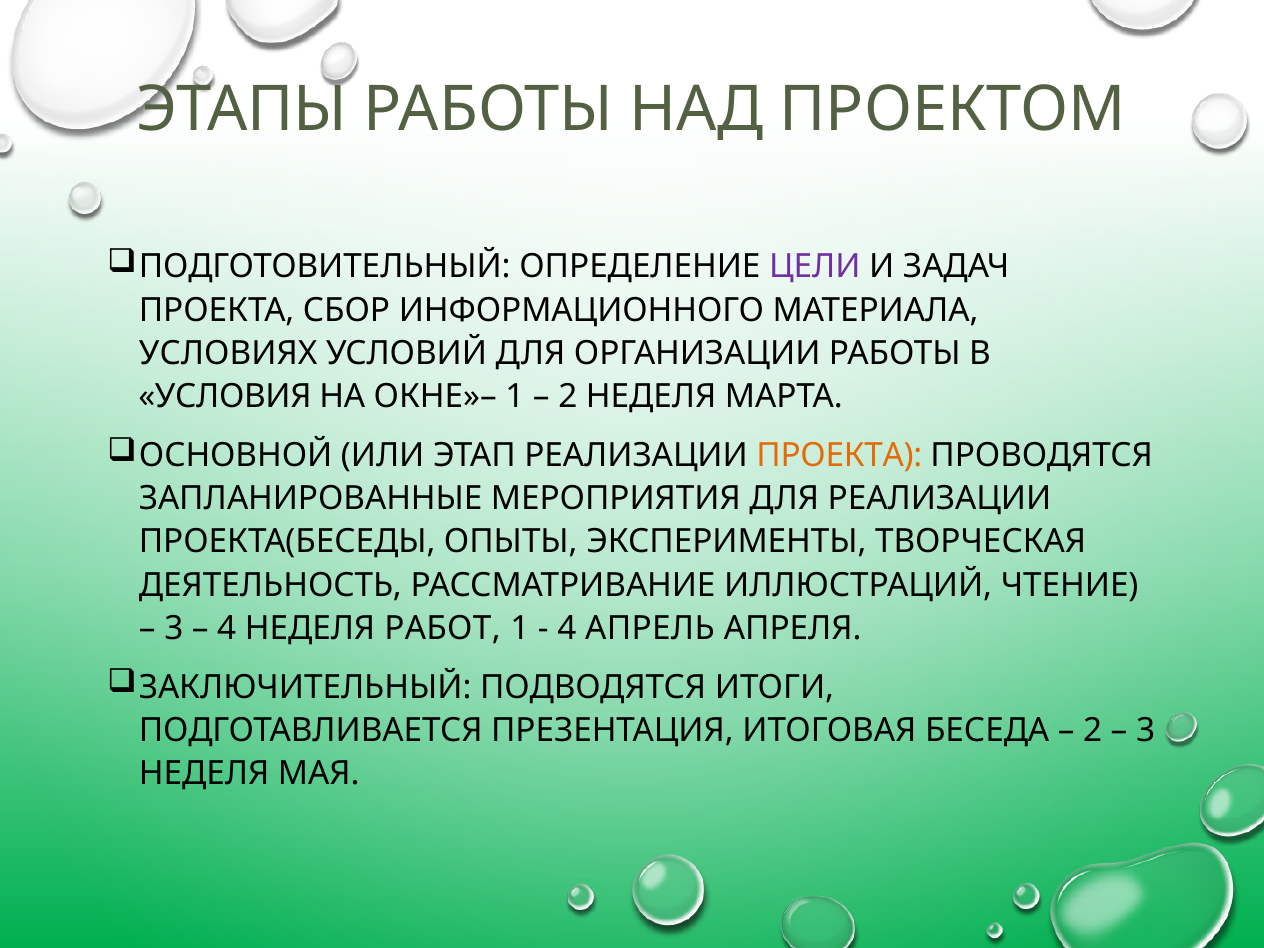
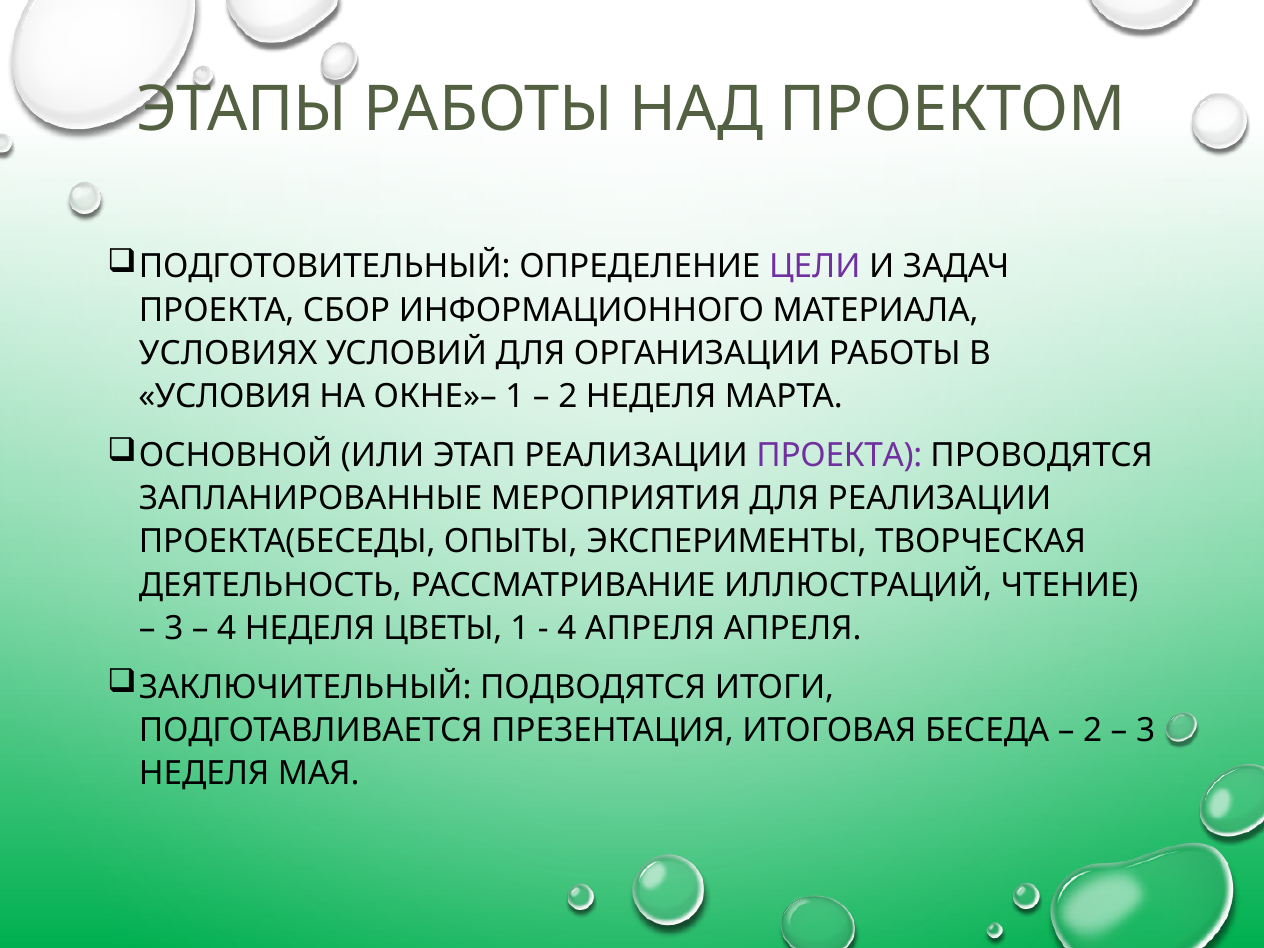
ПРОЕКТА colour: orange -> purple (839, 455)
РАБОТ: РАБОТ -> ЦВЕТЫ (443, 628)
4 АПРЕЛЬ: АПРЕЛЬ -> АПРЕЛЯ (650, 628)
